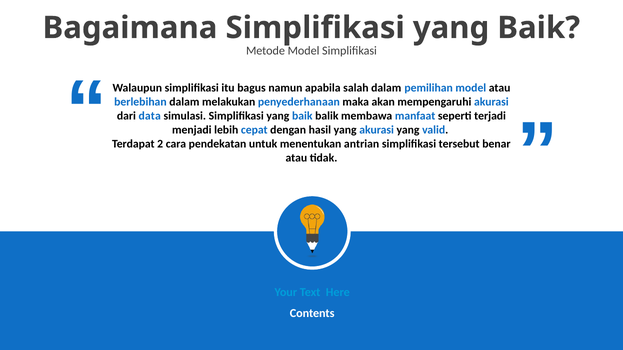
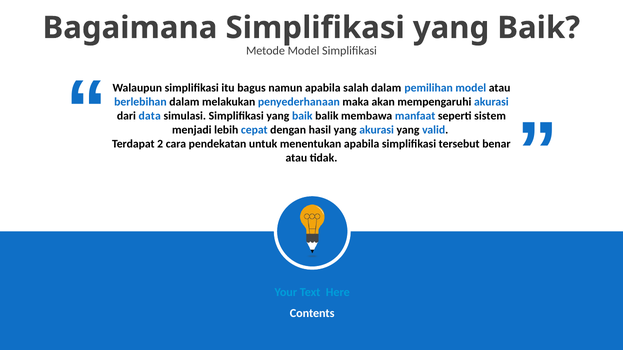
terjadi: terjadi -> sistem (490, 116)
menentukan antrian: antrian -> apabila (362, 144)
